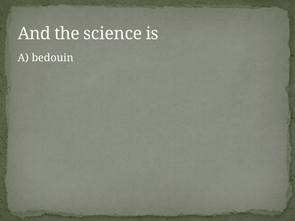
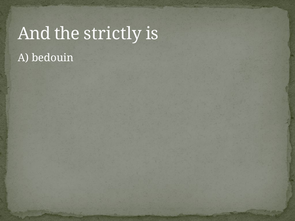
science: science -> strictly (113, 34)
